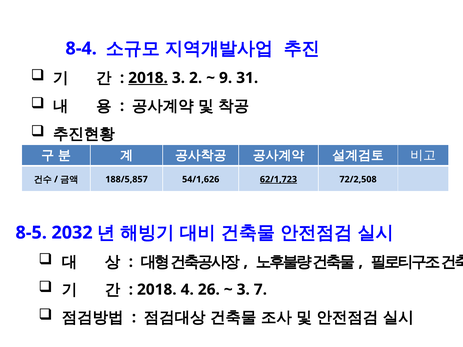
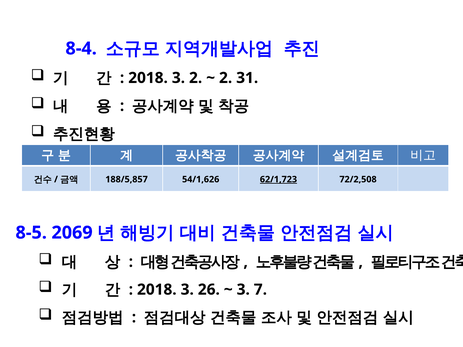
2018 underline: present -> none (148, 78)
9: 9 -> 2 (226, 78)
2032: 2032 -> 2069 (72, 233)
4: 4 -> 3 (187, 290)
